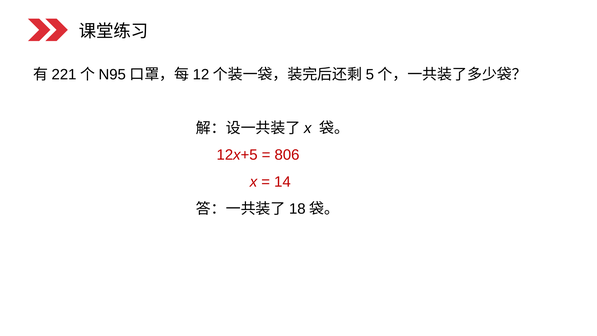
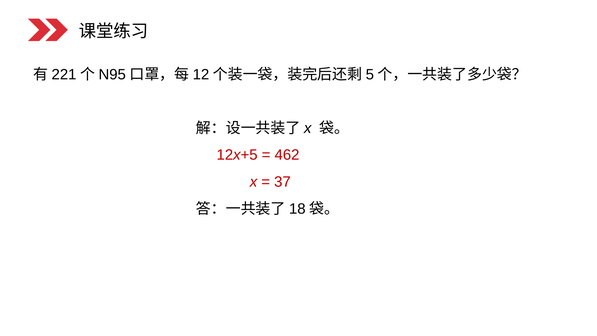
806: 806 -> 462 (287, 155)
14: 14 -> 37 (282, 182)
